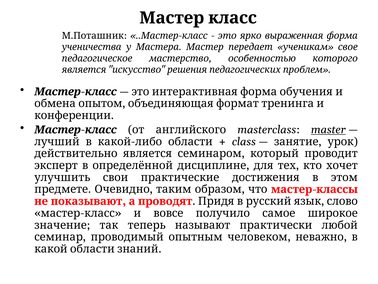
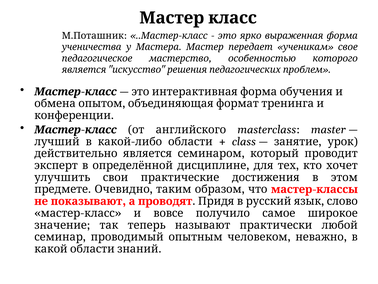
master underline: present -> none (328, 129)
